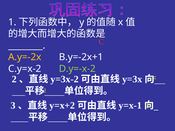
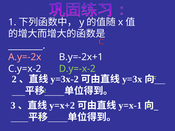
A.y=-2x colour: yellow -> pink (25, 57)
